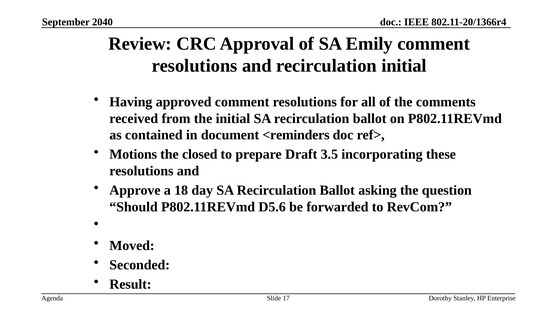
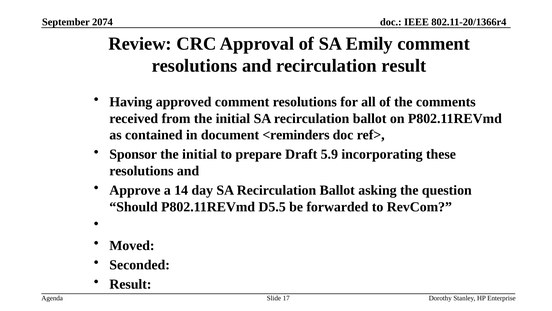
2040: 2040 -> 2074 (102, 22)
recirculation initial: initial -> result (404, 66)
Motions: Motions -> Sponsor (133, 154)
closed: closed -> initial (200, 154)
3.5: 3.5 -> 5.9 (329, 154)
18: 18 -> 14 (181, 190)
D5.6: D5.6 -> D5.5 (272, 207)
